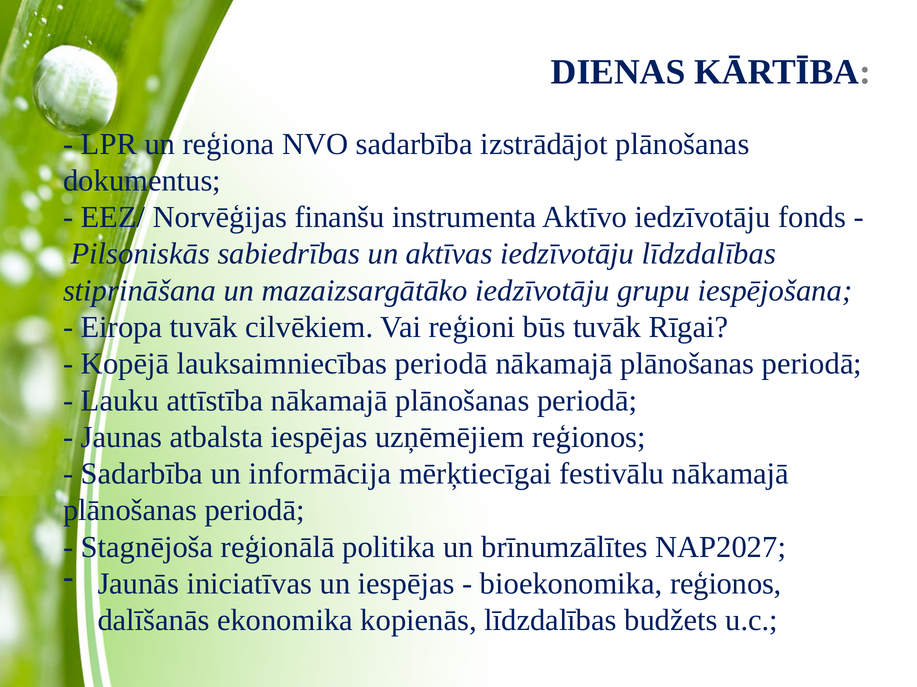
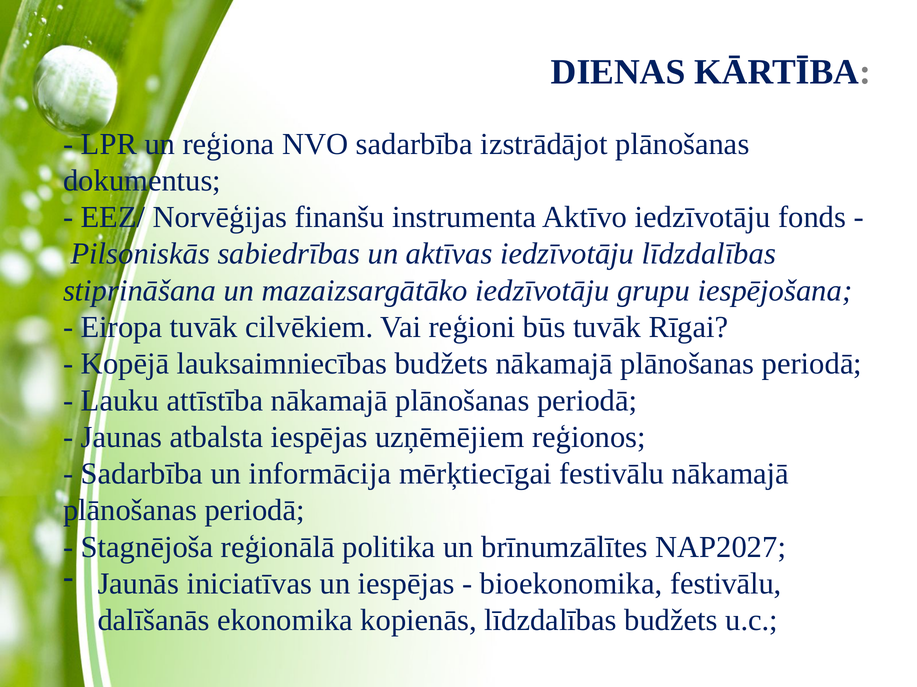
lauksaimniecības periodā: periodā -> budžets (441, 364)
bioekonomika reģionos: reģionos -> festivālu (726, 584)
